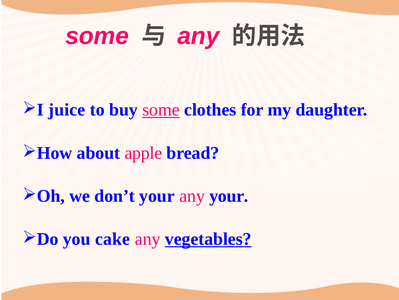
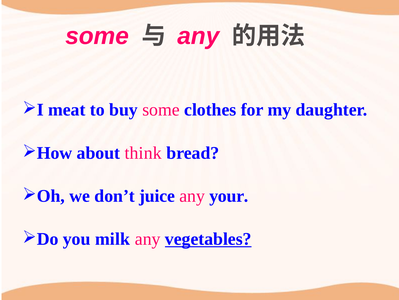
juice: juice -> meat (67, 110)
some underline: present -> none (161, 110)
apple: apple -> think (143, 153)
don’t your: your -> juice (157, 196)
cake: cake -> milk (113, 238)
